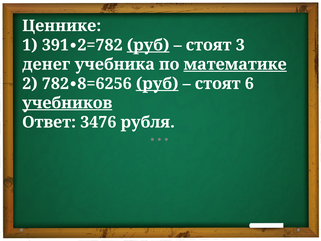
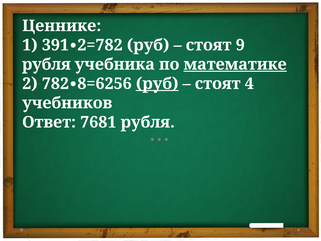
руб underline: present -> none (148, 45)
3: 3 -> 9 (240, 45)
денег: денег -> рубля (46, 64)
6: 6 -> 4 (249, 84)
учебников underline: present -> none (67, 103)
3476: 3476 -> 7681 (98, 122)
